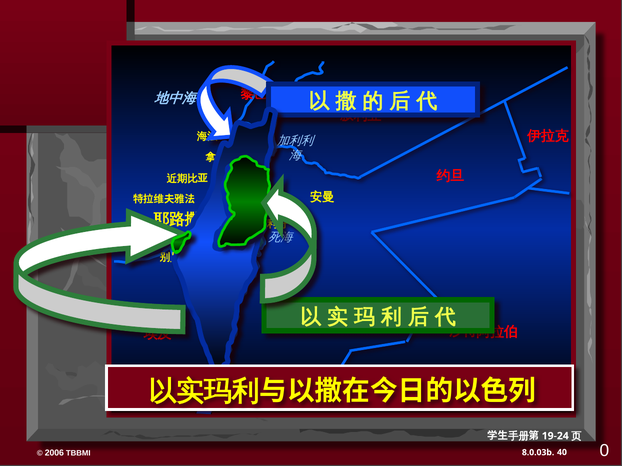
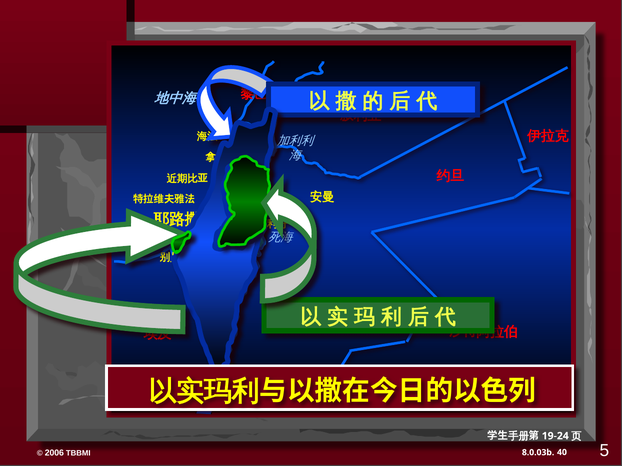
0: 0 -> 5 (604, 451)
